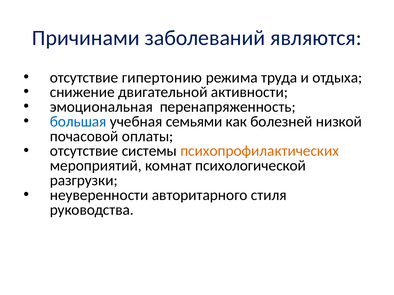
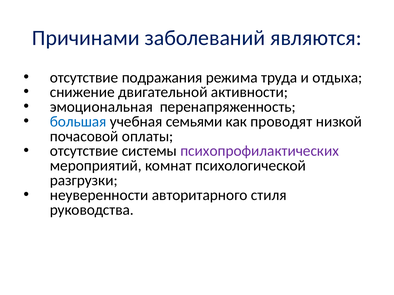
гипертонию: гипертонию -> подражания (162, 78)
болезней: болезней -> проводят (281, 122)
психопрофилактических colour: orange -> purple (260, 151)
